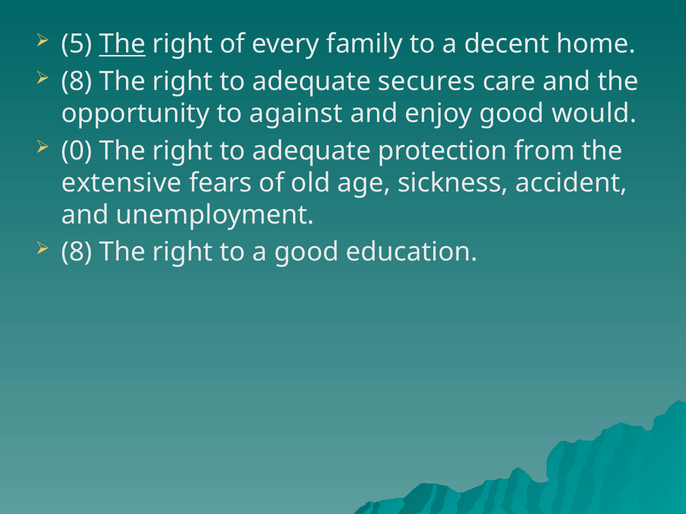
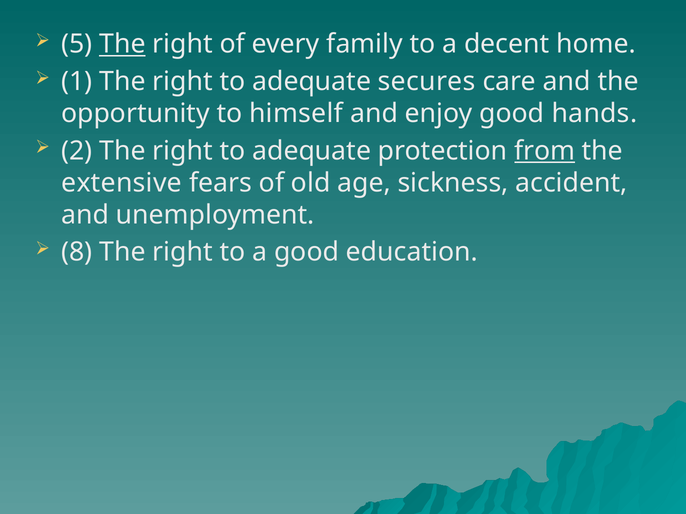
8: 8 -> 1 (77, 82)
against: against -> himself (296, 114)
would: would -> hands (594, 114)
0: 0 -> 2 (77, 151)
from underline: none -> present (545, 151)
